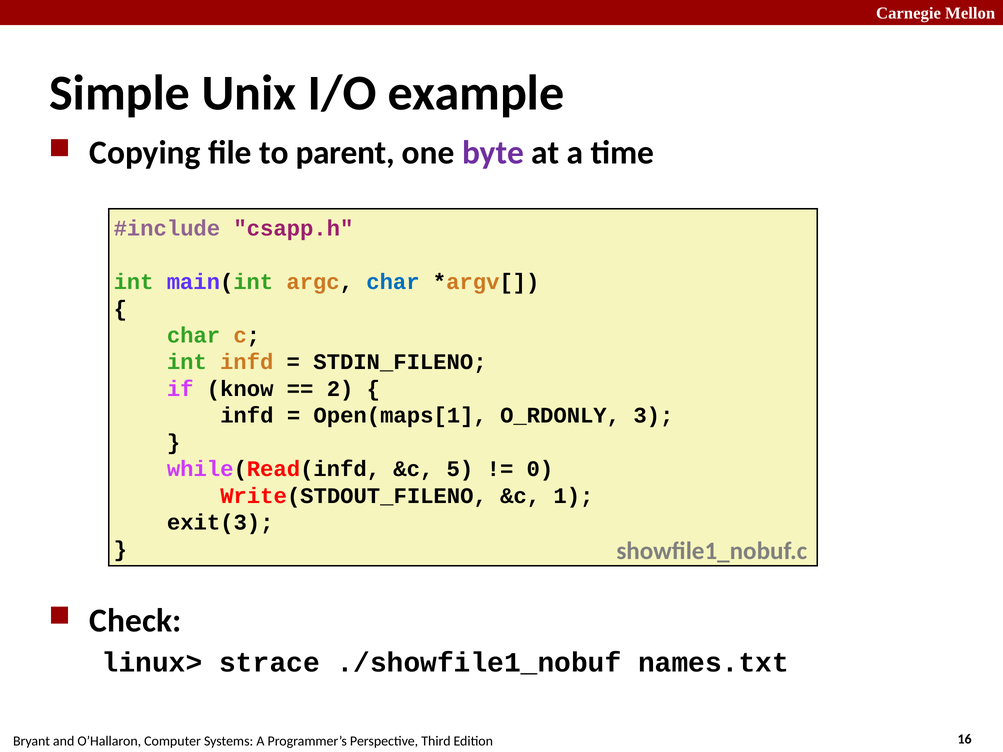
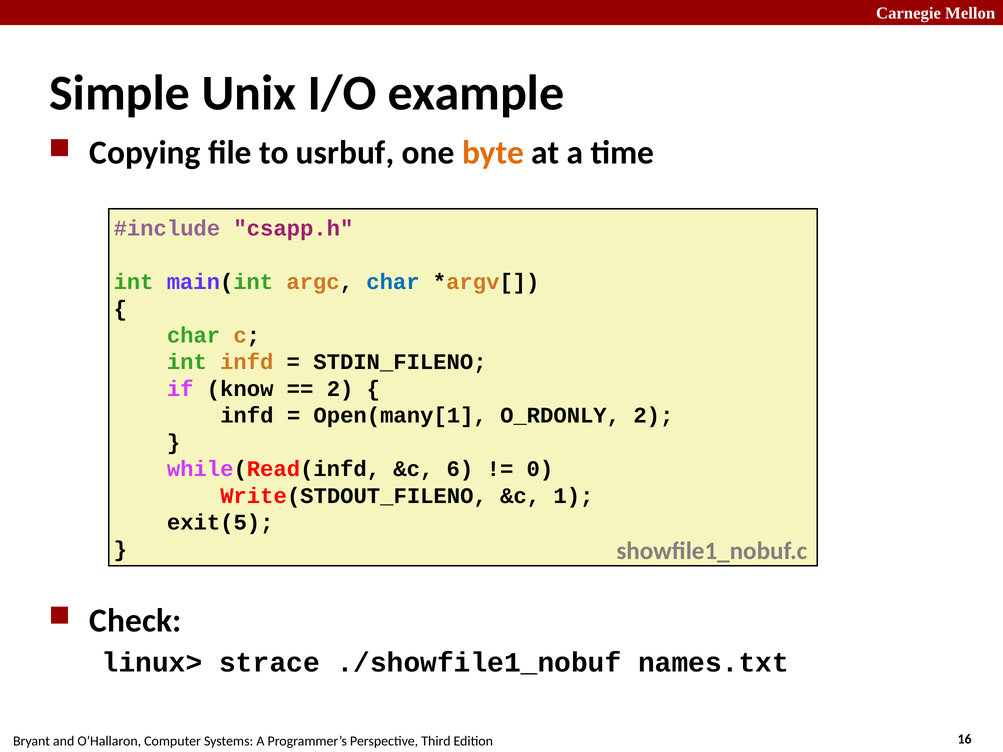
parent: parent -> usrbuf (345, 153)
byte colour: purple -> orange (493, 153)
Open(maps[1: Open(maps[1 -> Open(many[1 (400, 416)
O_RDONLY 3: 3 -> 2 (653, 416)
5: 5 -> 6 (460, 469)
exit(3: exit(3 -> exit(5 (220, 523)
